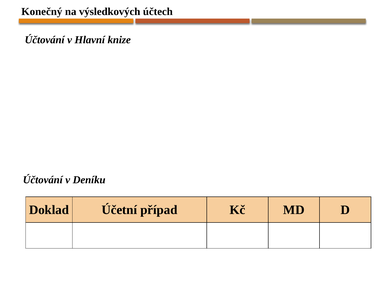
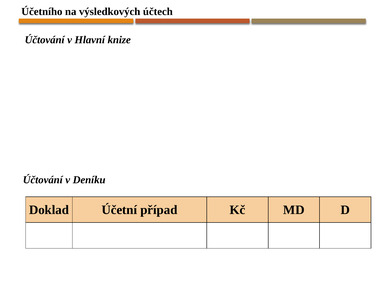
Konečný: Konečný -> Účetního (42, 12)
